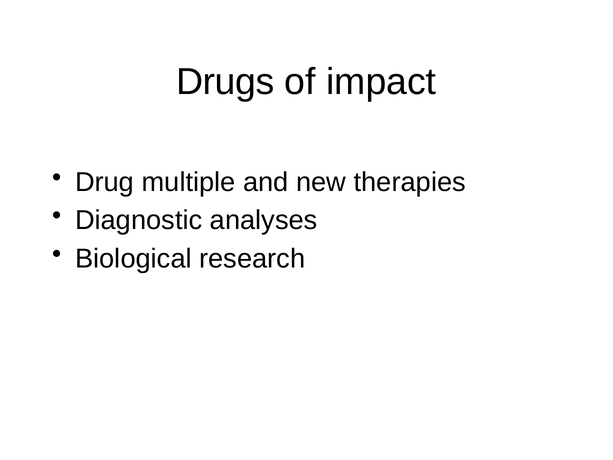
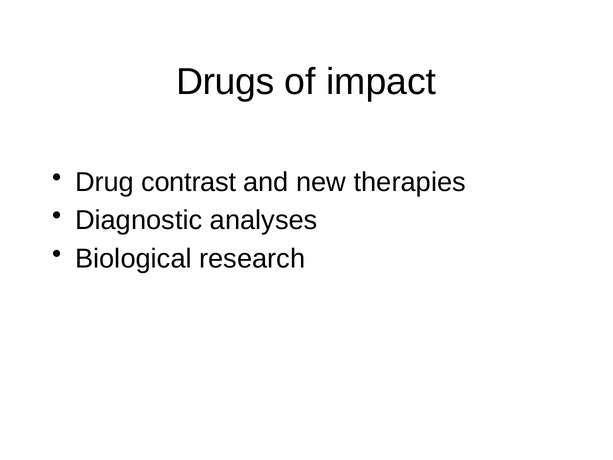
multiple: multiple -> contrast (189, 182)
